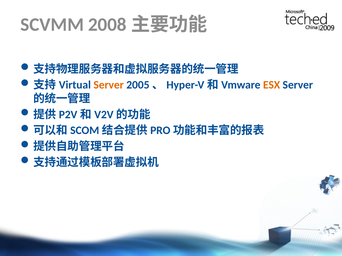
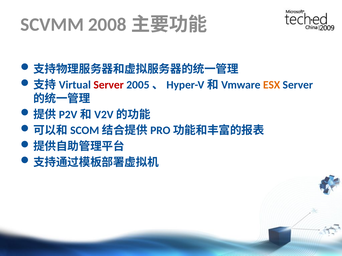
Server colour: orange -> red (109, 85)
